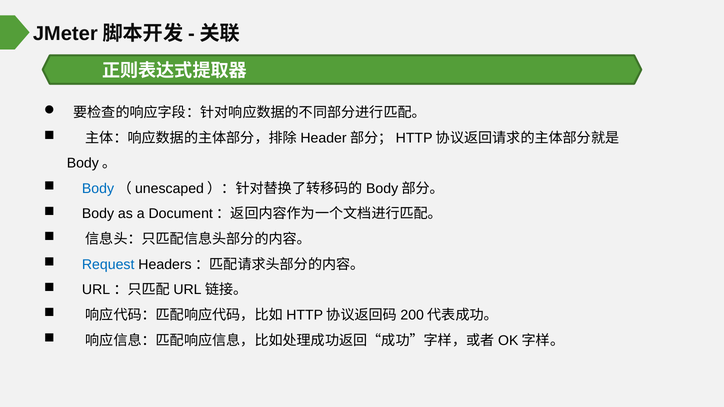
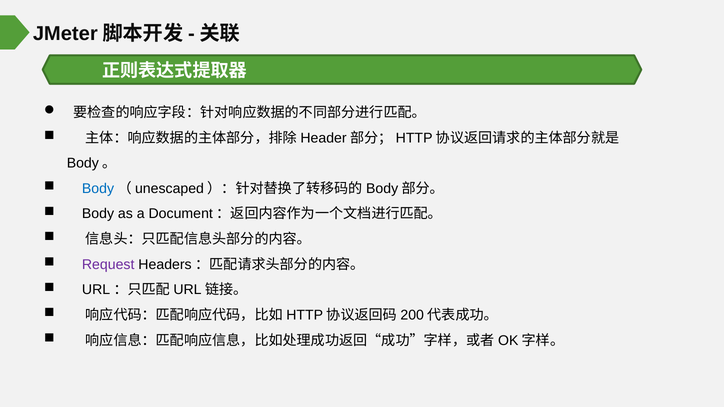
Request colour: blue -> purple (108, 265)
